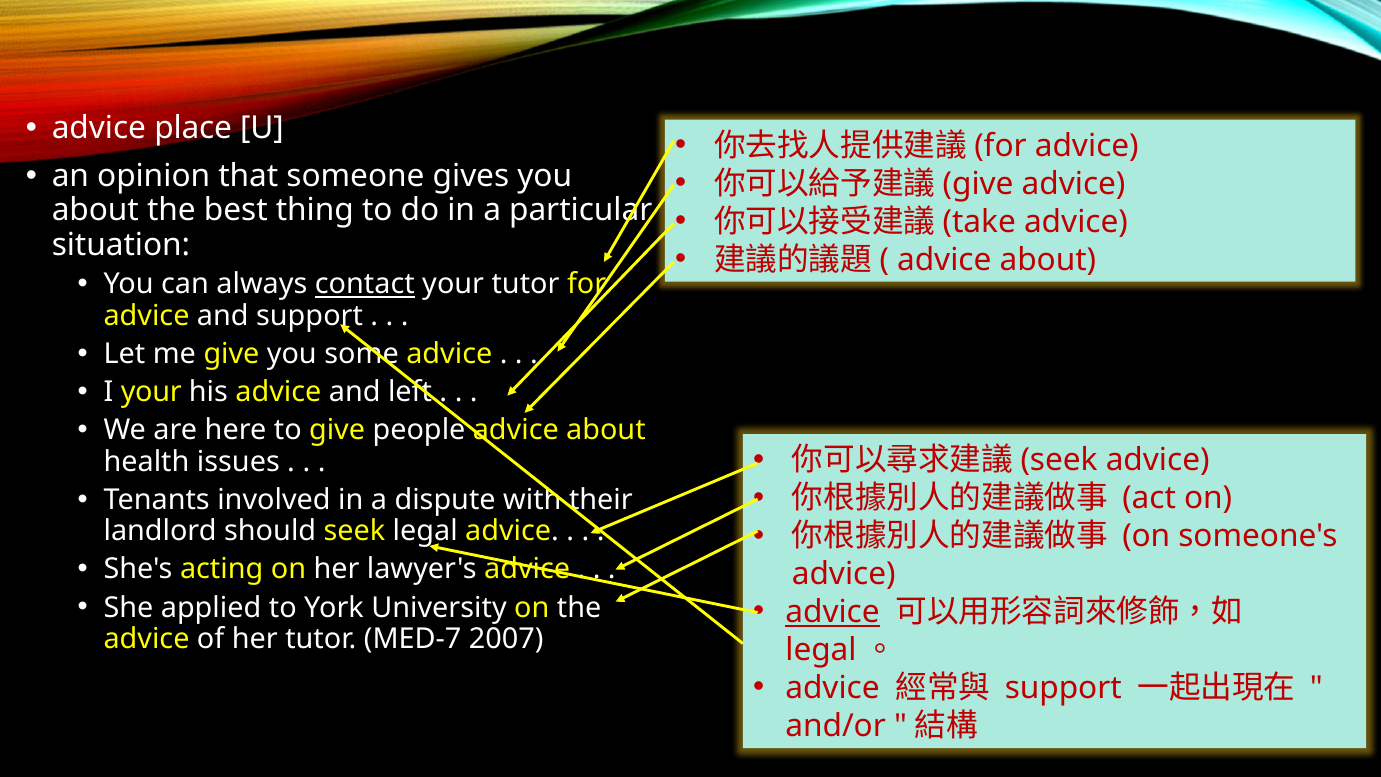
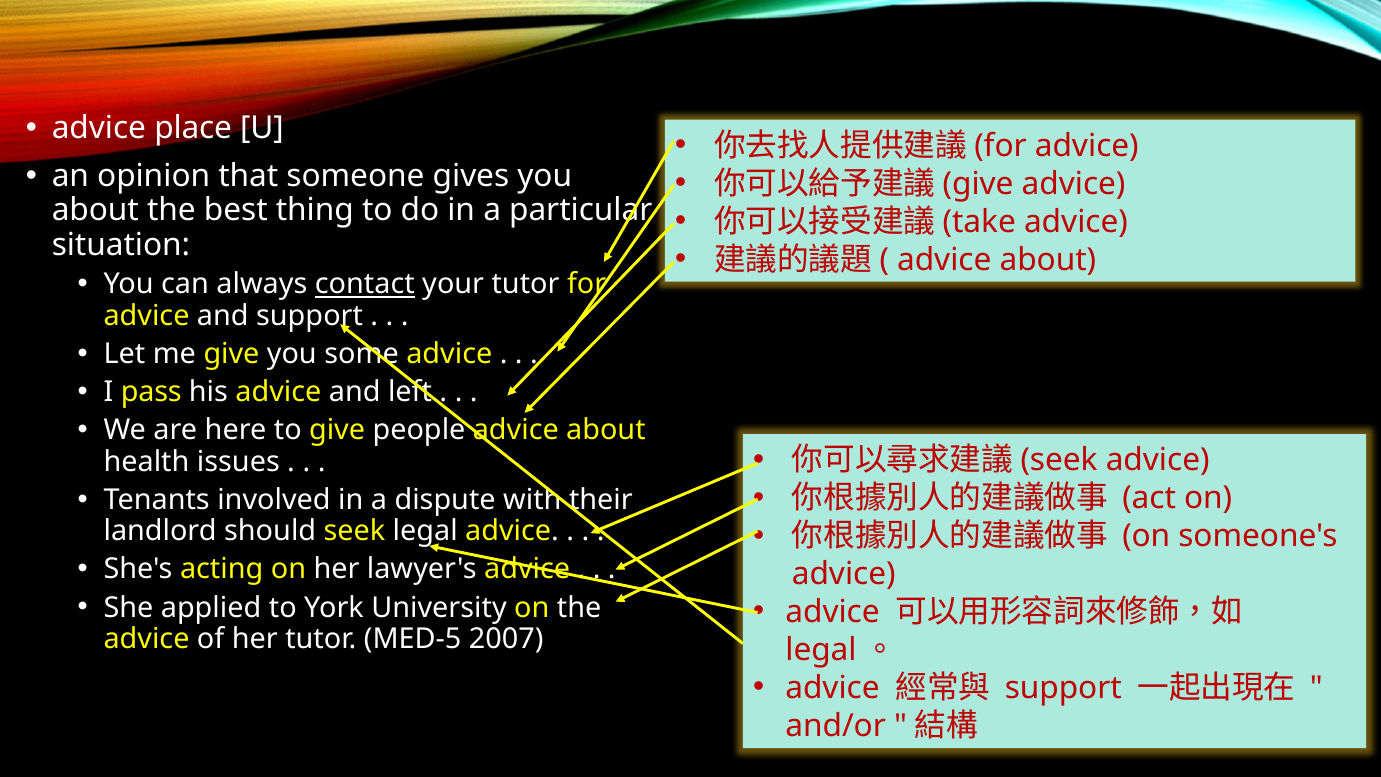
I your: your -> pass (151, 392)
advice underline: present -> none (833, 612)
MED-7: MED-7 -> MED-5 (413, 639)
